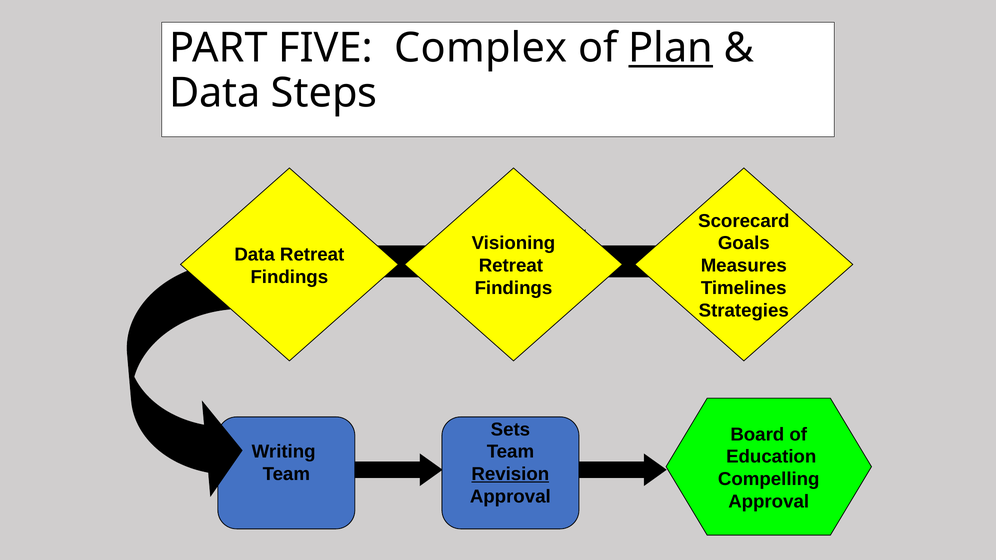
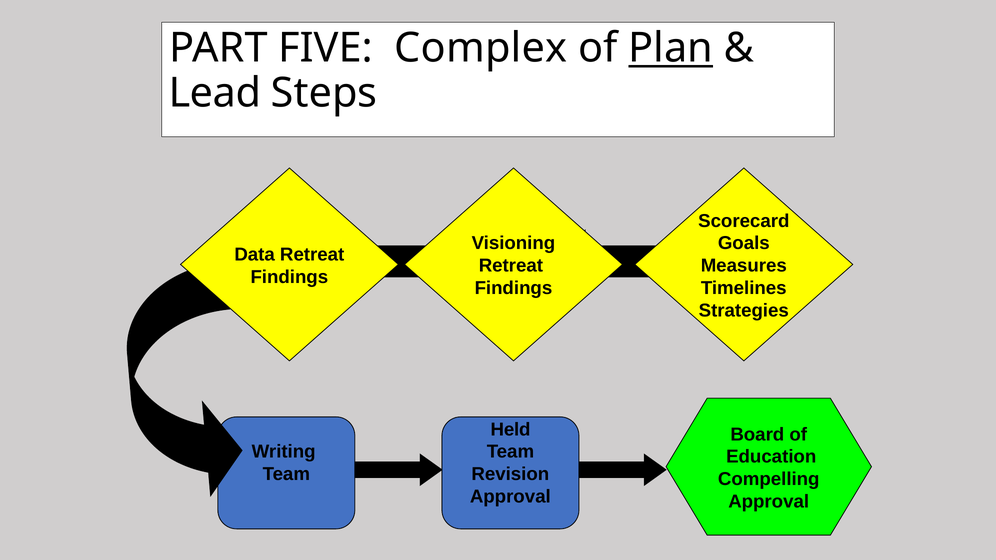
Data: Data -> Lead (215, 93)
Sets: Sets -> Held (511, 430)
Revision underline: present -> none (510, 474)
